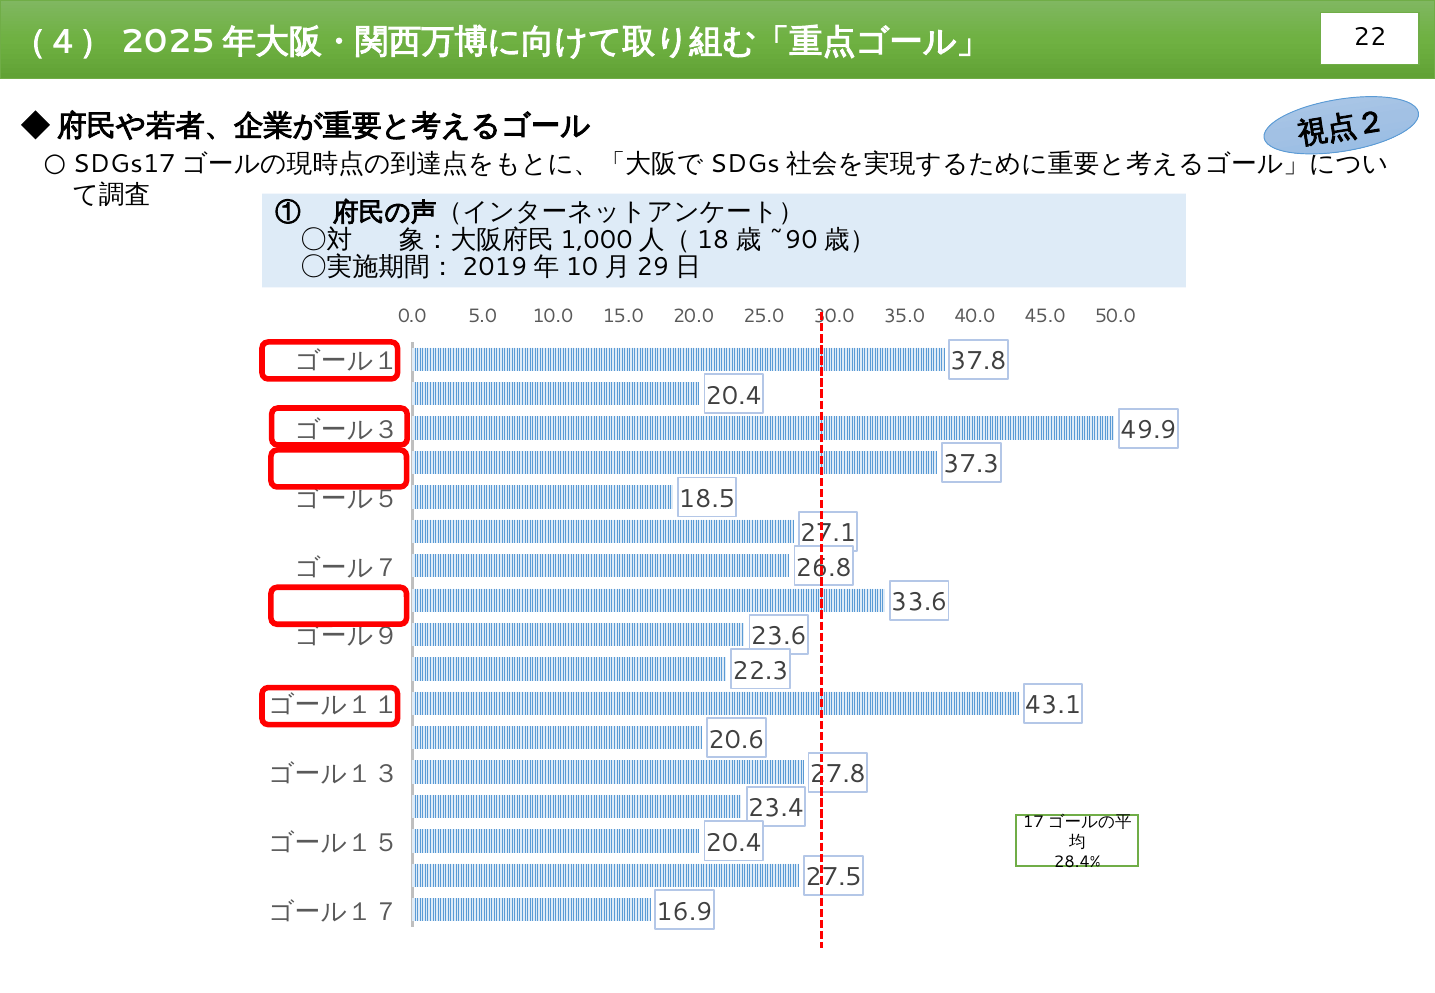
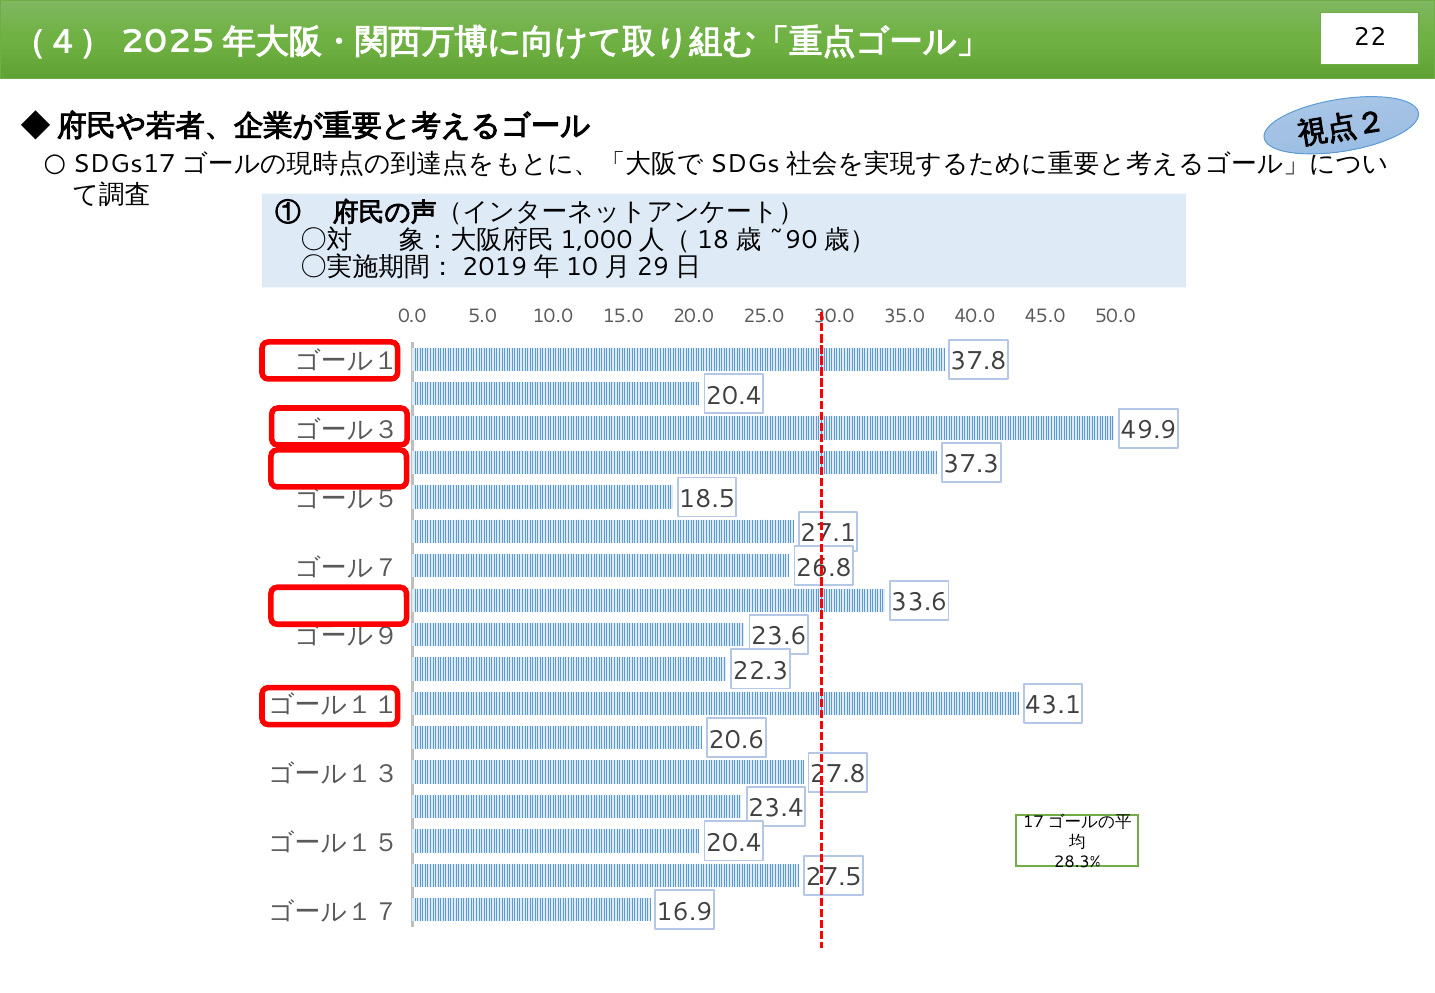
28.4%: 28.4% -> 28.3% (1077, 862)
